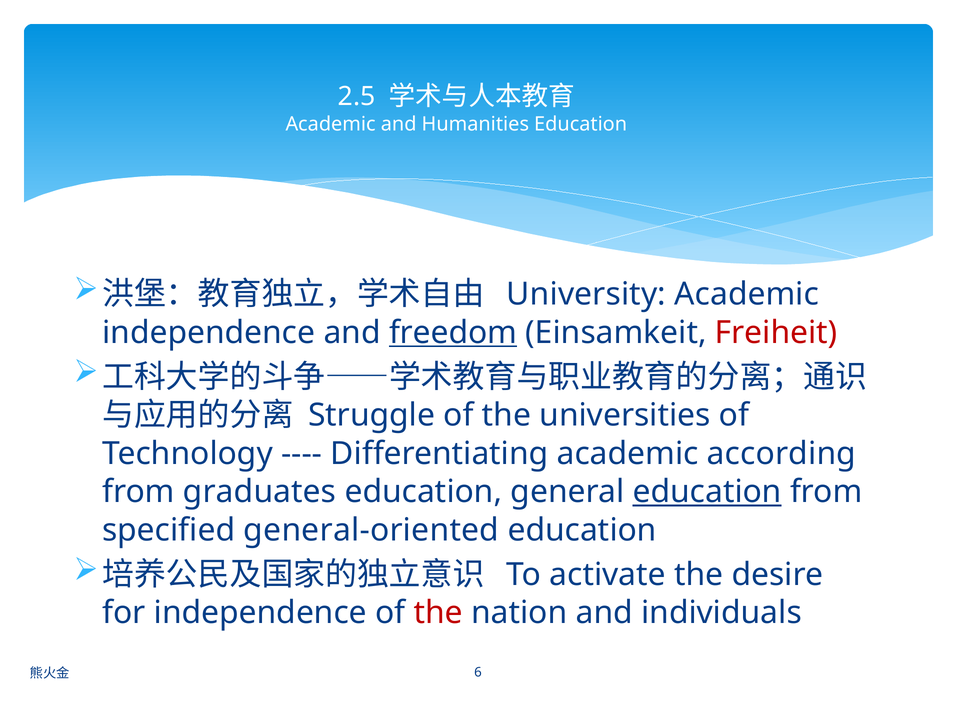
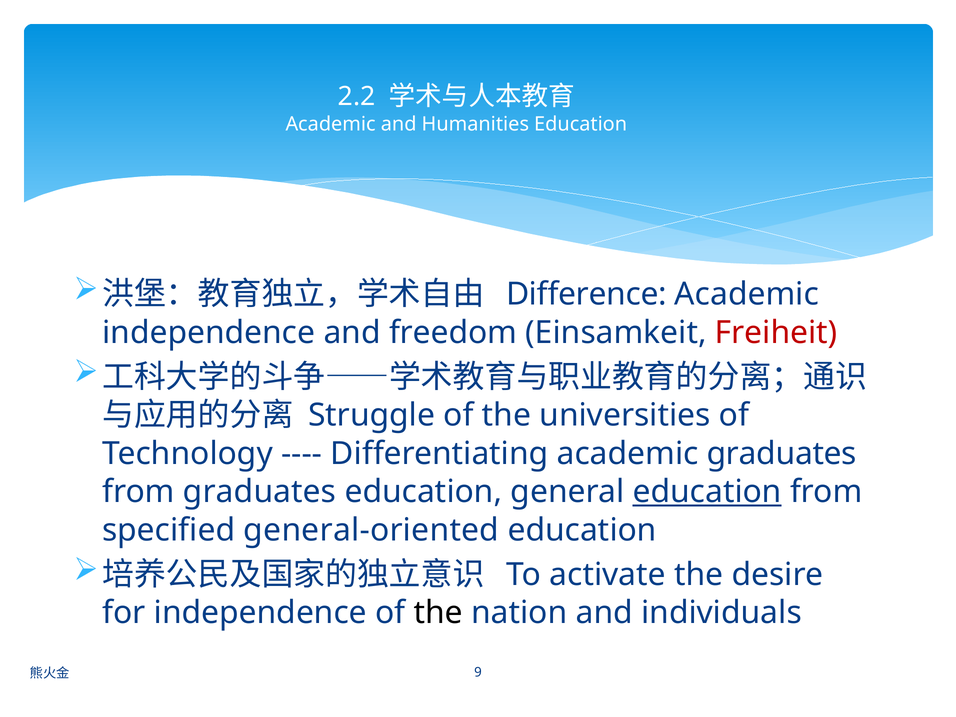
2.5: 2.5 -> 2.2 (357, 97)
University: University -> Difference (586, 294)
freedom underline: present -> none (453, 333)
academic according: according -> graduates (782, 454)
the colour: red -> black (438, 613)
6: 6 -> 9 (478, 672)
